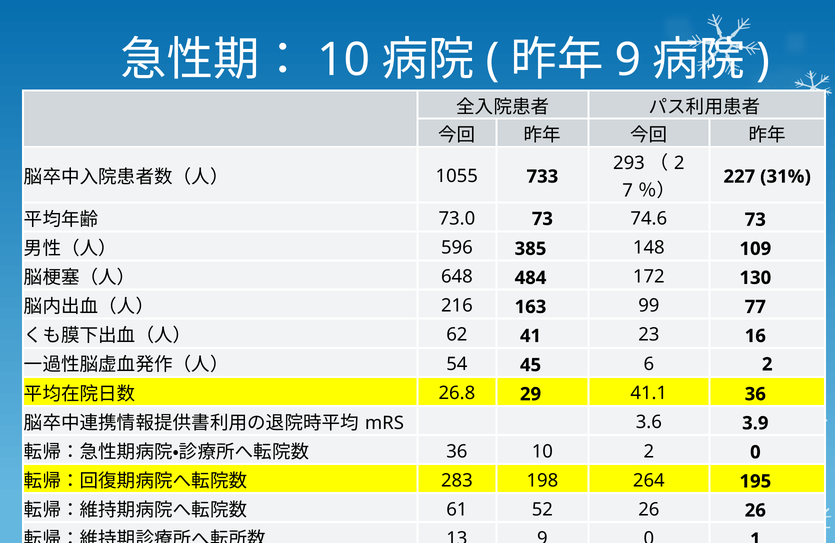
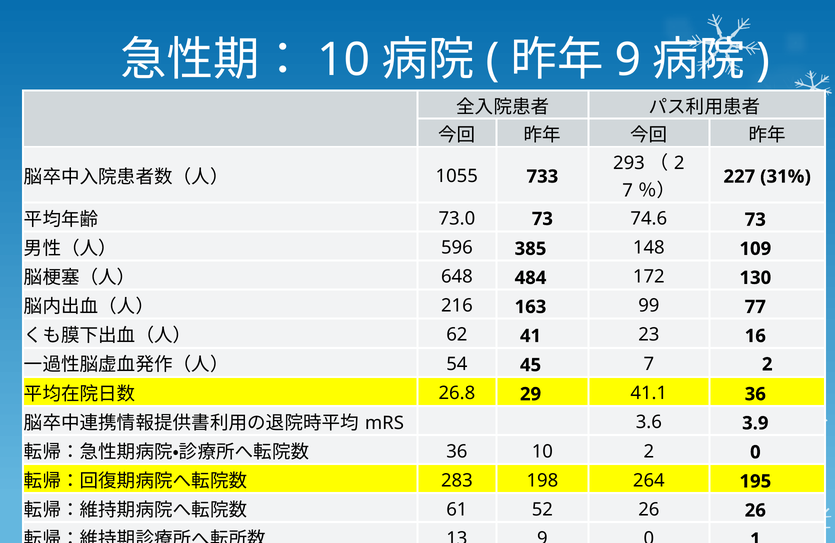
6: 6 -> 7 (649, 364)
